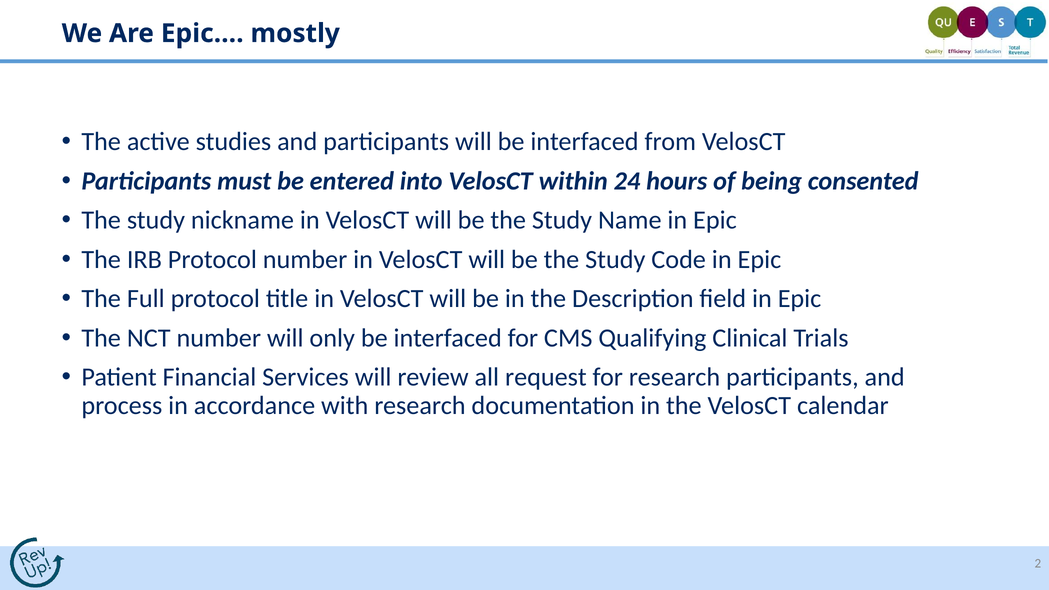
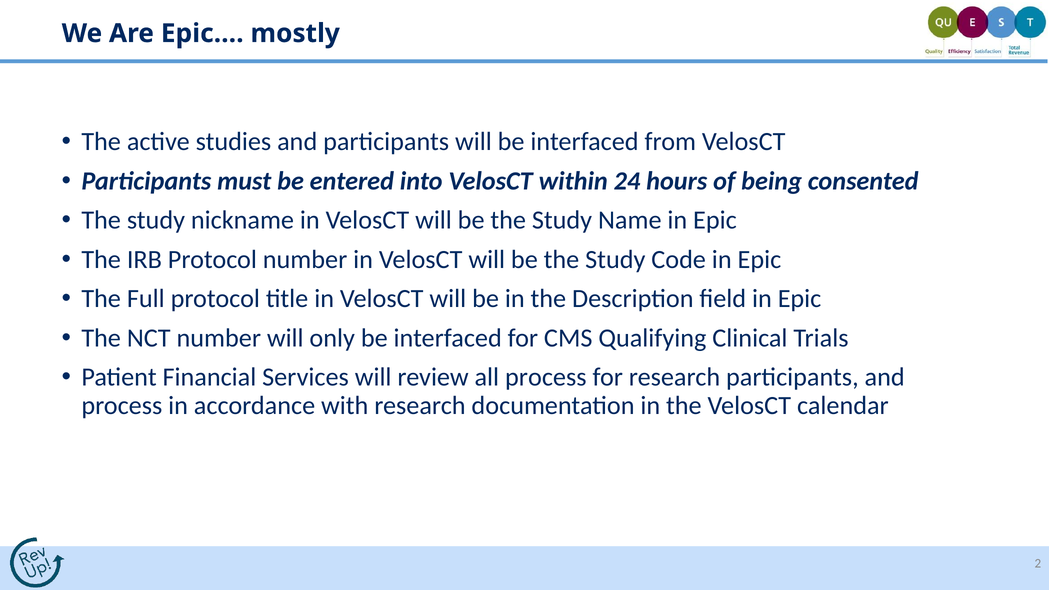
all request: request -> process (546, 377)
